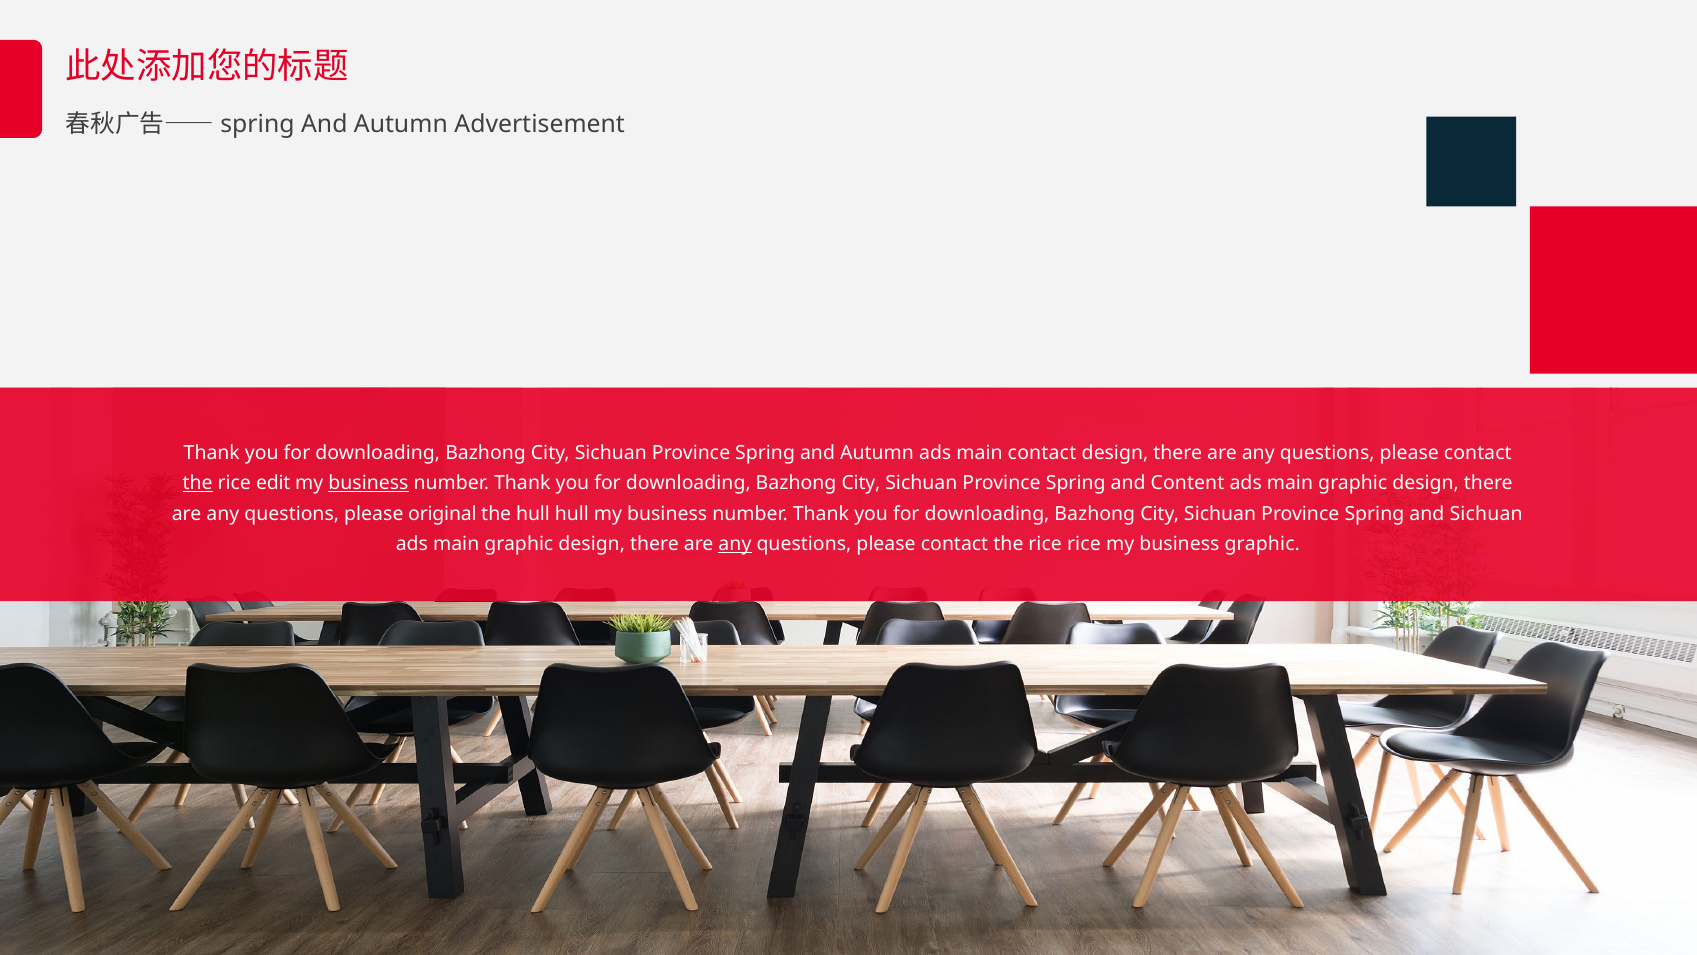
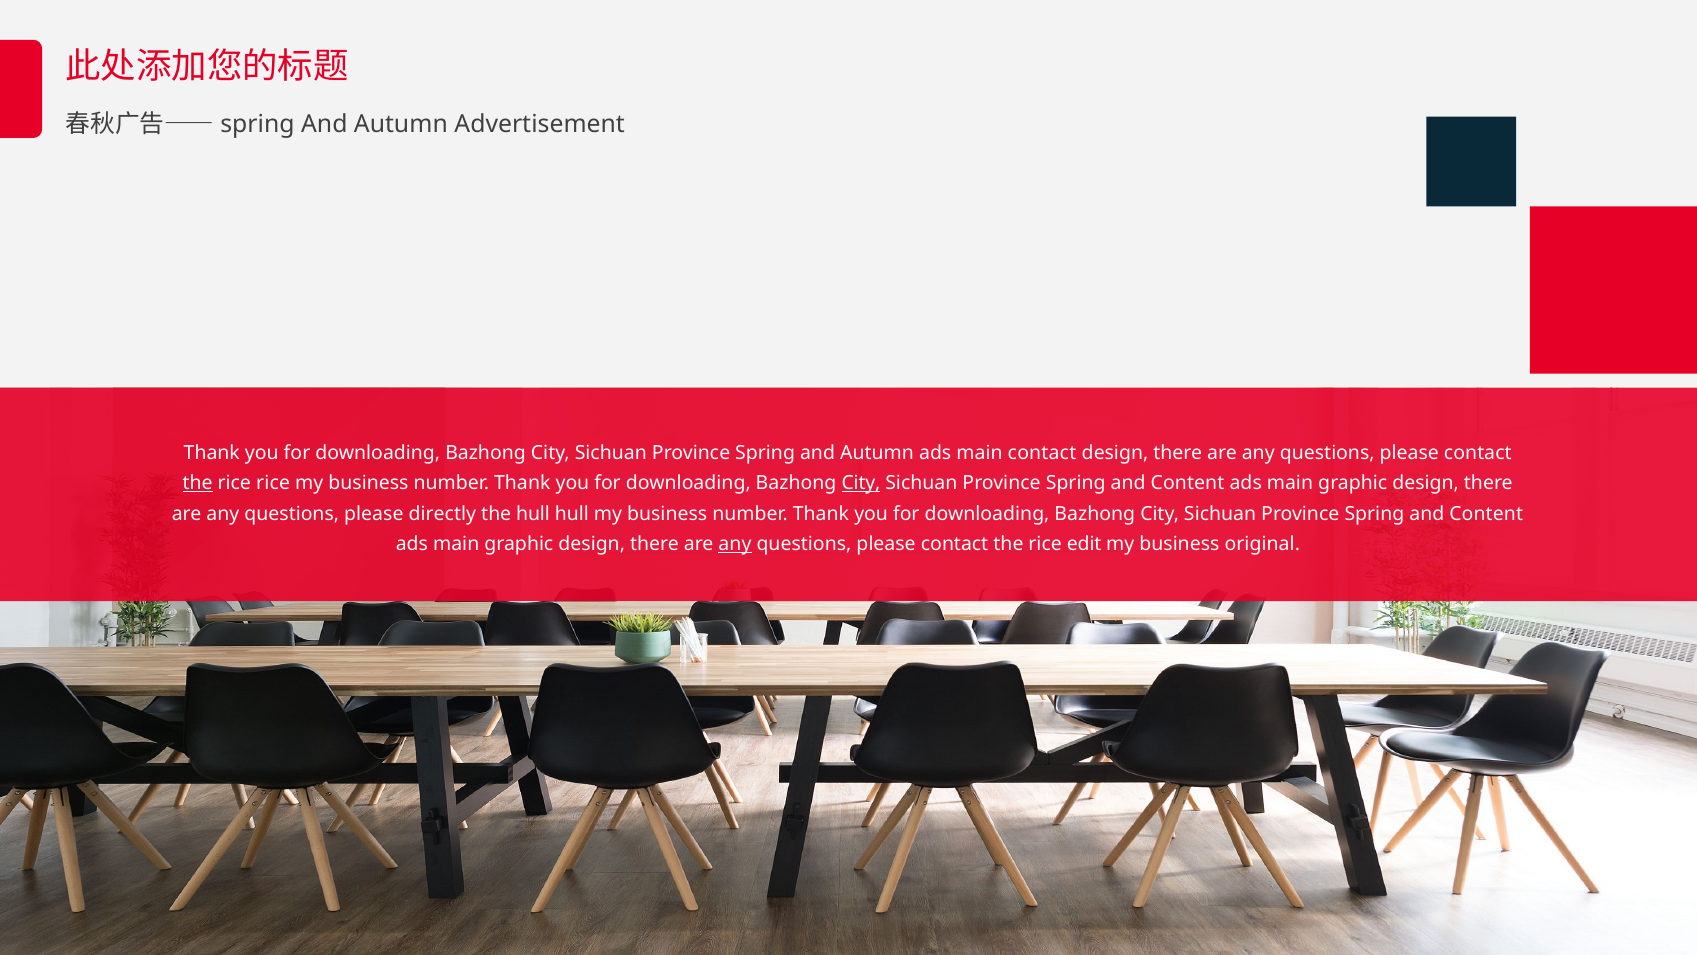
rice edit: edit -> rice (273, 483)
business underline: present -> none (369, 483)
City underline: none -> present (861, 483)
original: original -> directly (442, 513)
Sichuan: Sichuan -> Content (1486, 513)
rice rice: rice -> edit (1084, 544)
business graphic: graphic -> original (1262, 544)
